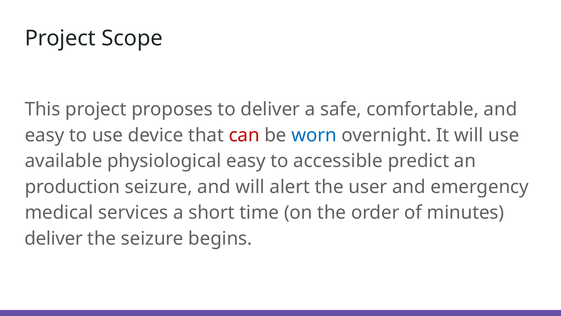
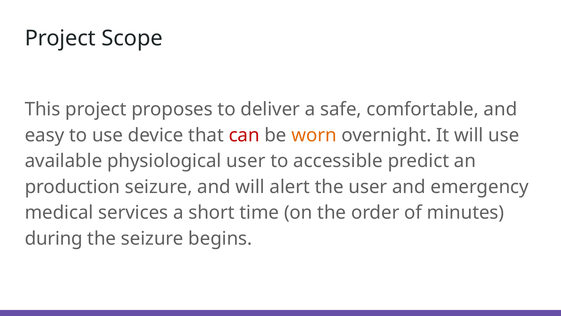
worn colour: blue -> orange (314, 135)
physiological easy: easy -> user (246, 161)
deliver: deliver -> during (54, 238)
